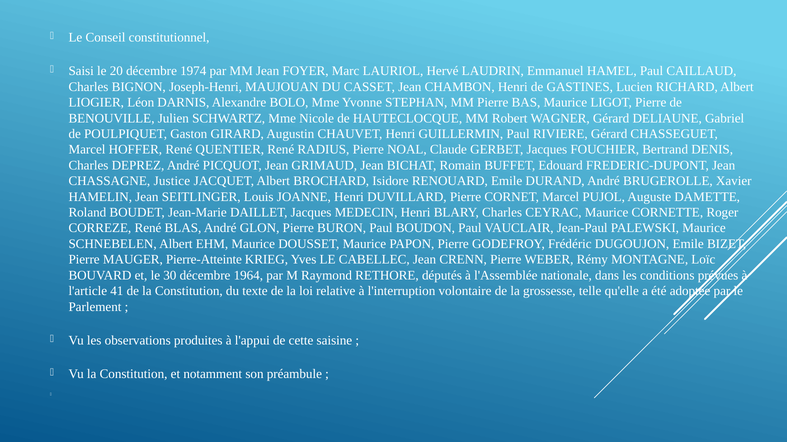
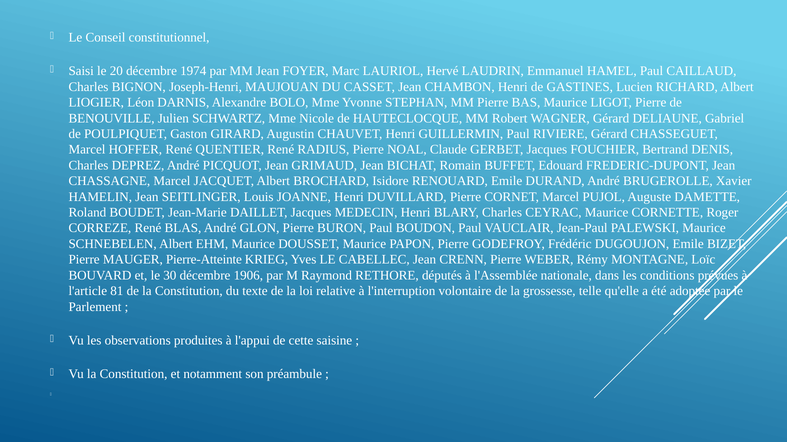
CHASSAGNE Justice: Justice -> Marcel (172, 181)
1964: 1964 -> 1906 (248, 276)
41: 41 -> 81 (117, 291)
